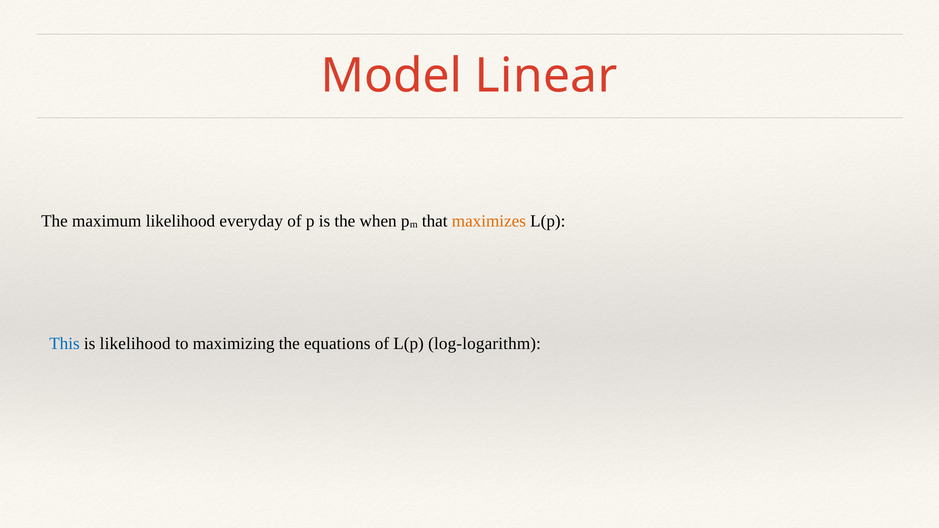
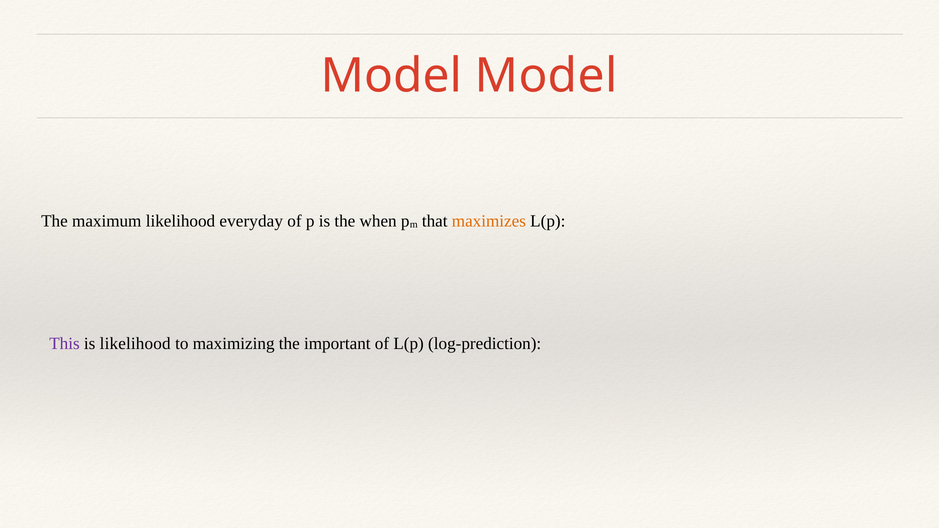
Model Linear: Linear -> Model (546, 76)
This colour: blue -> purple (65, 344)
equations: equations -> important (337, 344)
log-logarithm: log-logarithm -> log-prediction (485, 344)
